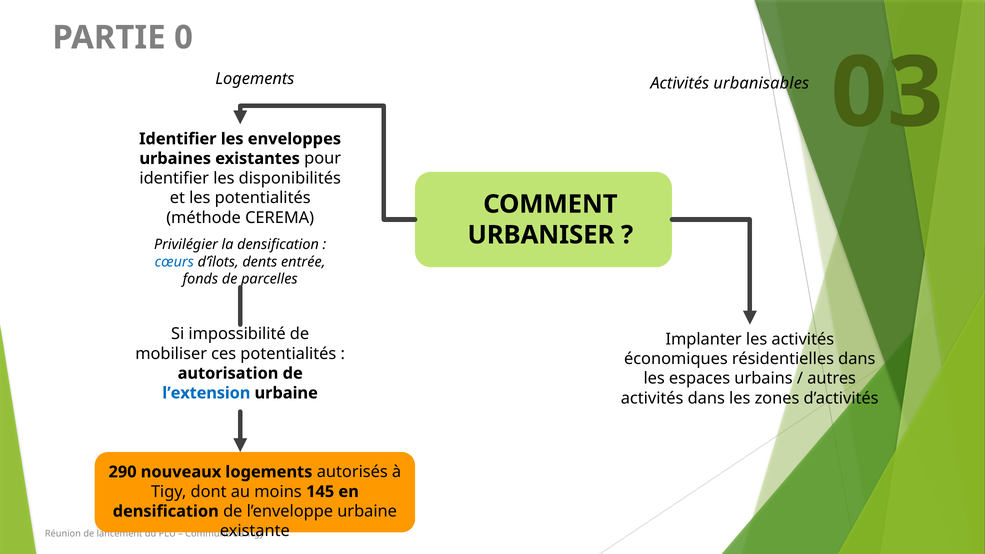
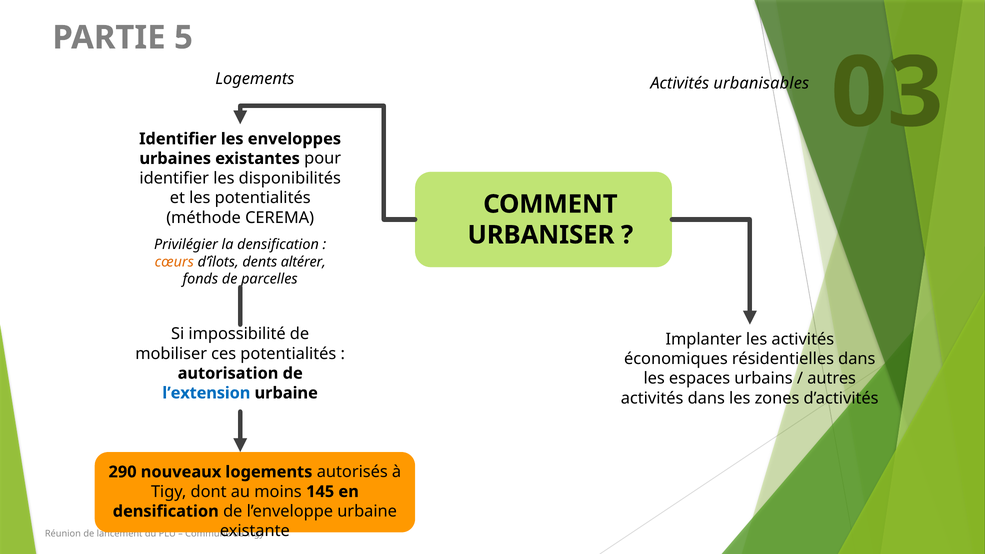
0: 0 -> 5 (183, 38)
cœurs colour: blue -> orange (174, 262)
entrée: entrée -> altérer (303, 262)
